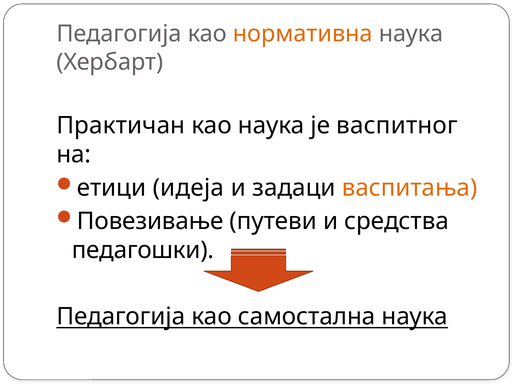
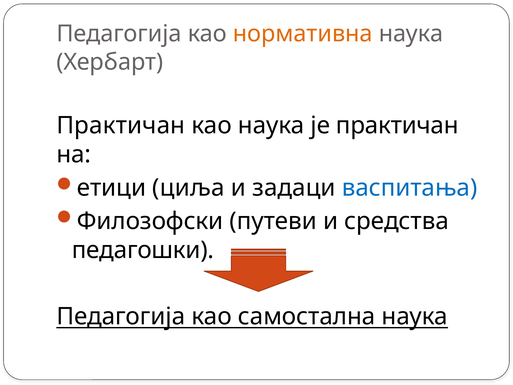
је васпитног: васпитног -> практичан (397, 125)
идеја: идеја -> циља (188, 188)
васпитања colour: orange -> blue (410, 188)
Повезивање: Повезивање -> Филозофски (150, 221)
